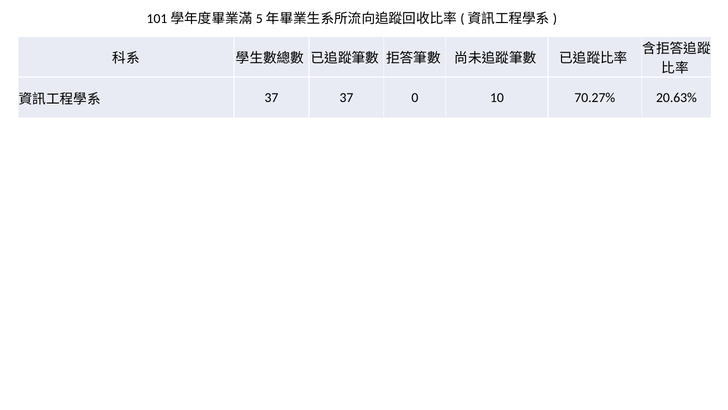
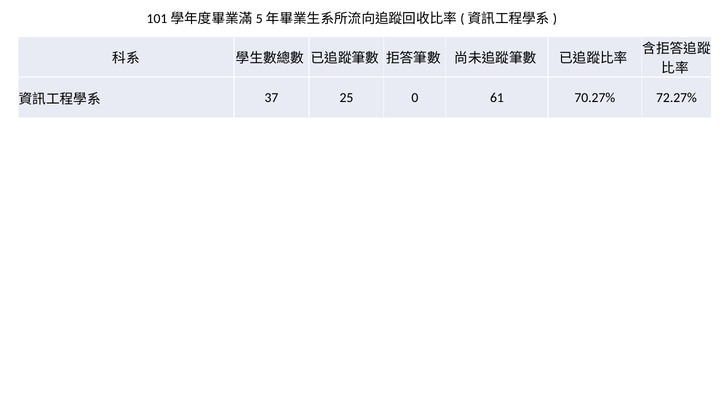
37 37: 37 -> 25 (346, 98)
10: 10 -> 61 (497, 98)
20.63%: 20.63% -> 72.27% (676, 98)
